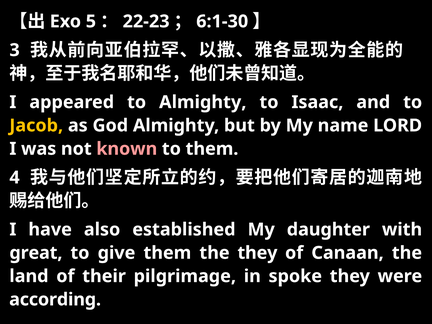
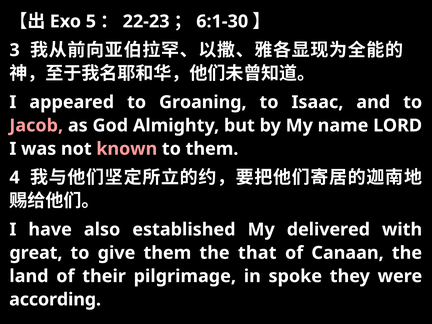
to Almighty: Almighty -> Groaning (203, 102)
Jacob colour: yellow -> pink (36, 125)
daughter: daughter -> delivered (328, 230)
the they: they -> that (257, 253)
